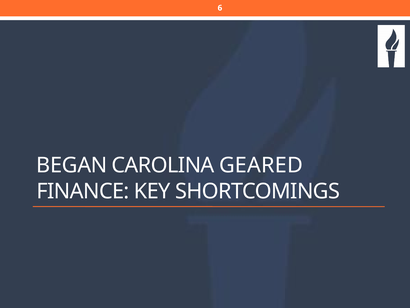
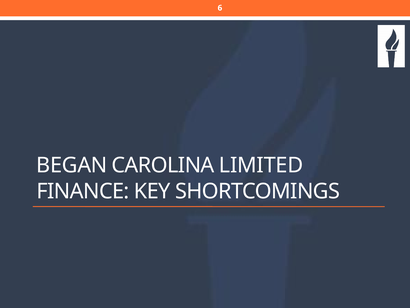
GEARED: GEARED -> LIMITED (261, 165)
